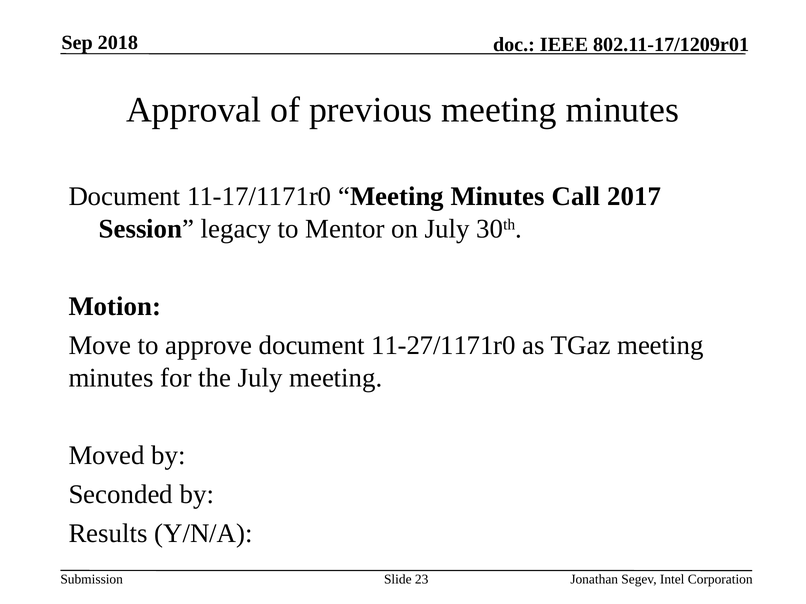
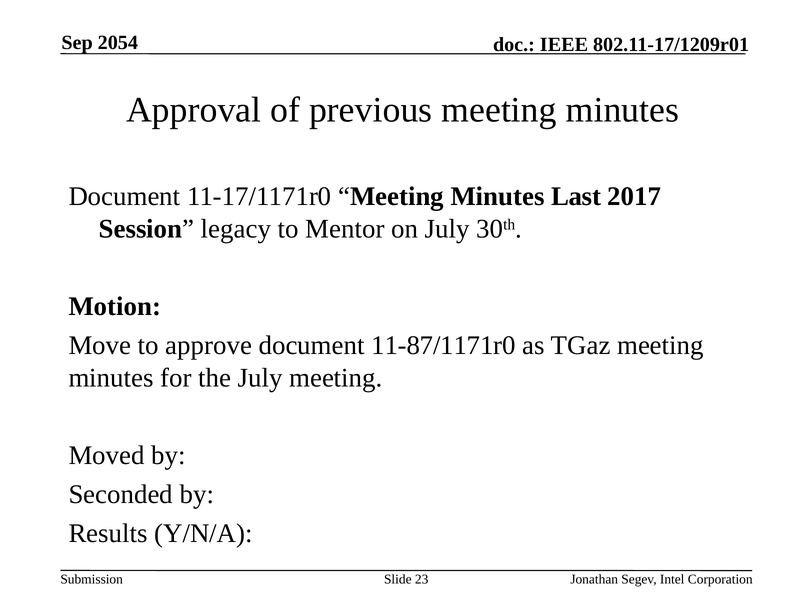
2018: 2018 -> 2054 (118, 43)
Call: Call -> Last (576, 197)
11-27/1171r0: 11-27/1171r0 -> 11-87/1171r0 (443, 346)
